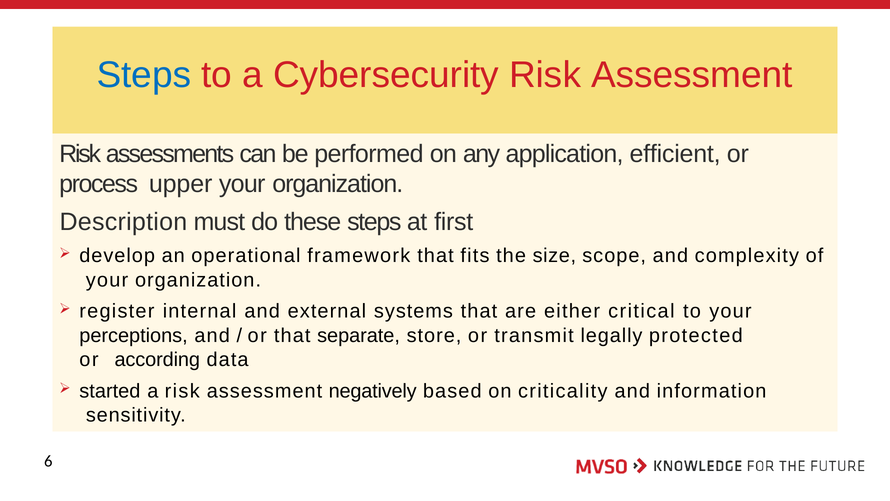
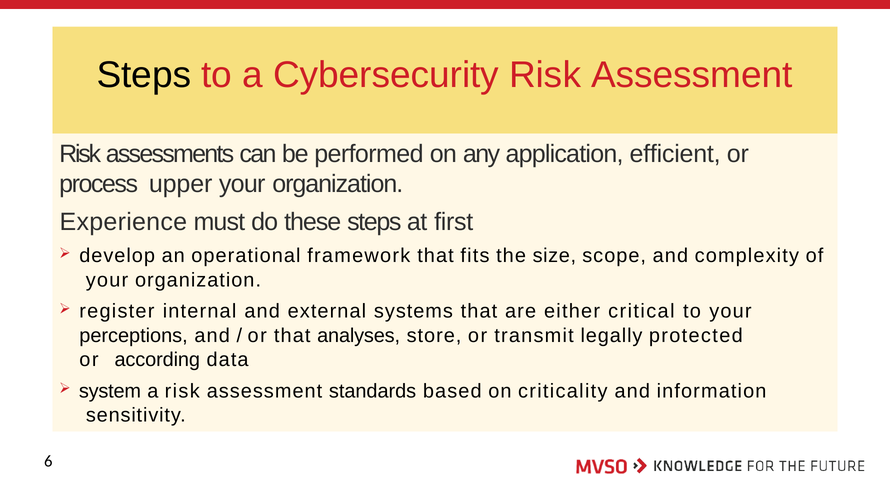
Steps colour: blue -> black (144, 75)
Description: Description -> Experience (123, 222)
separate: separate -> analyses (359, 335)
started: started -> system (110, 391)
negatively: negatively -> standards (373, 391)
